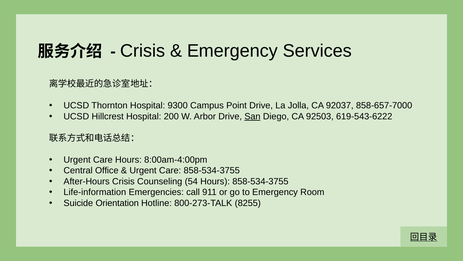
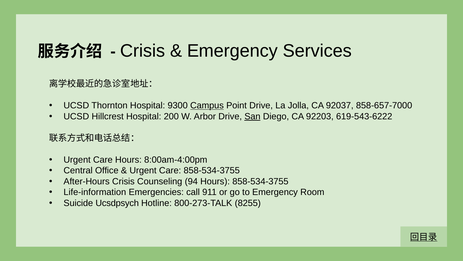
Campus underline: none -> present (207, 105)
92503: 92503 -> 92203 (320, 116)
54: 54 -> 94 (191, 181)
Orientation: Orientation -> Ucsdpsych (117, 203)
